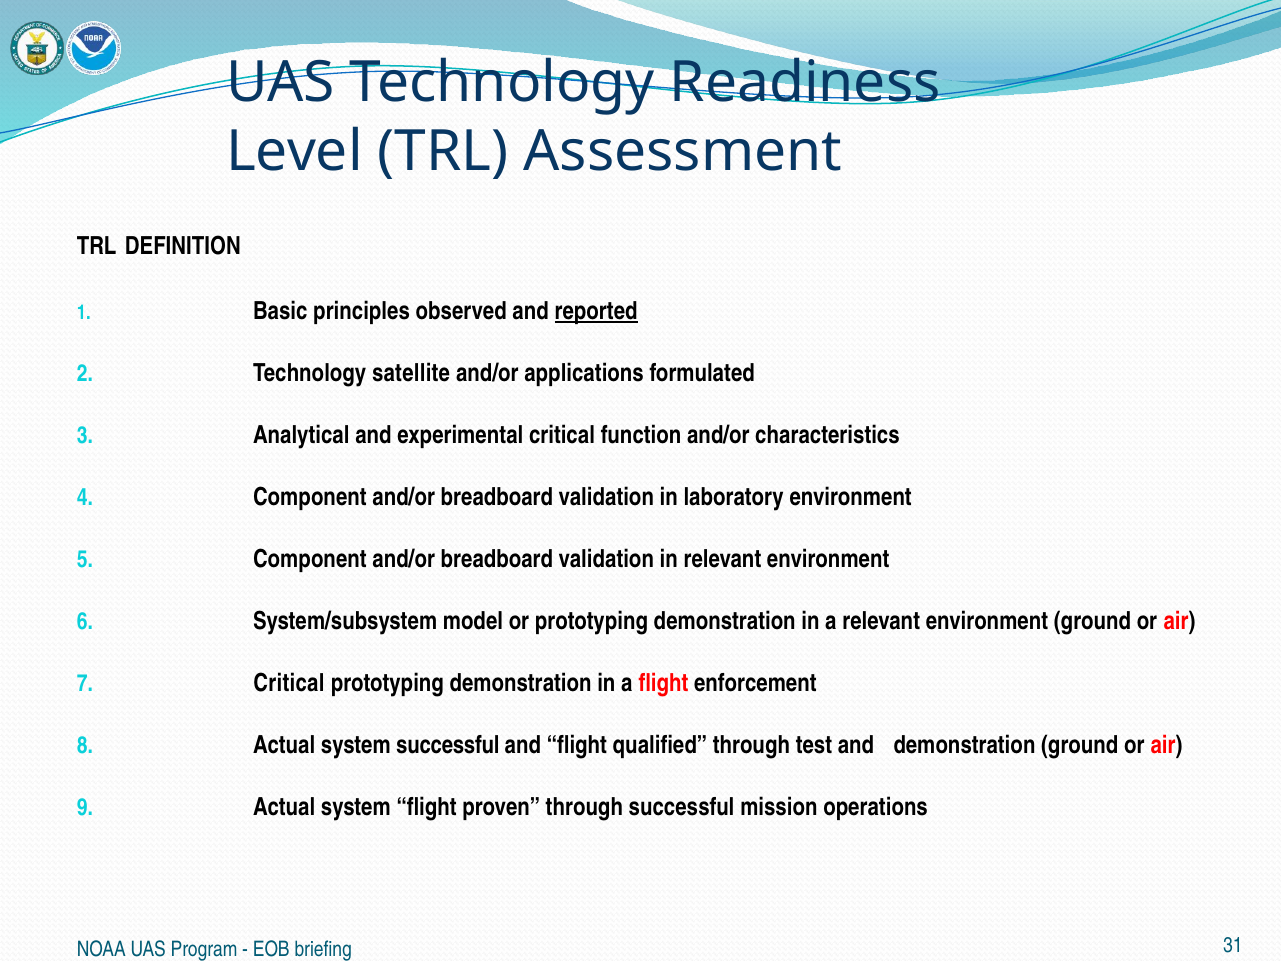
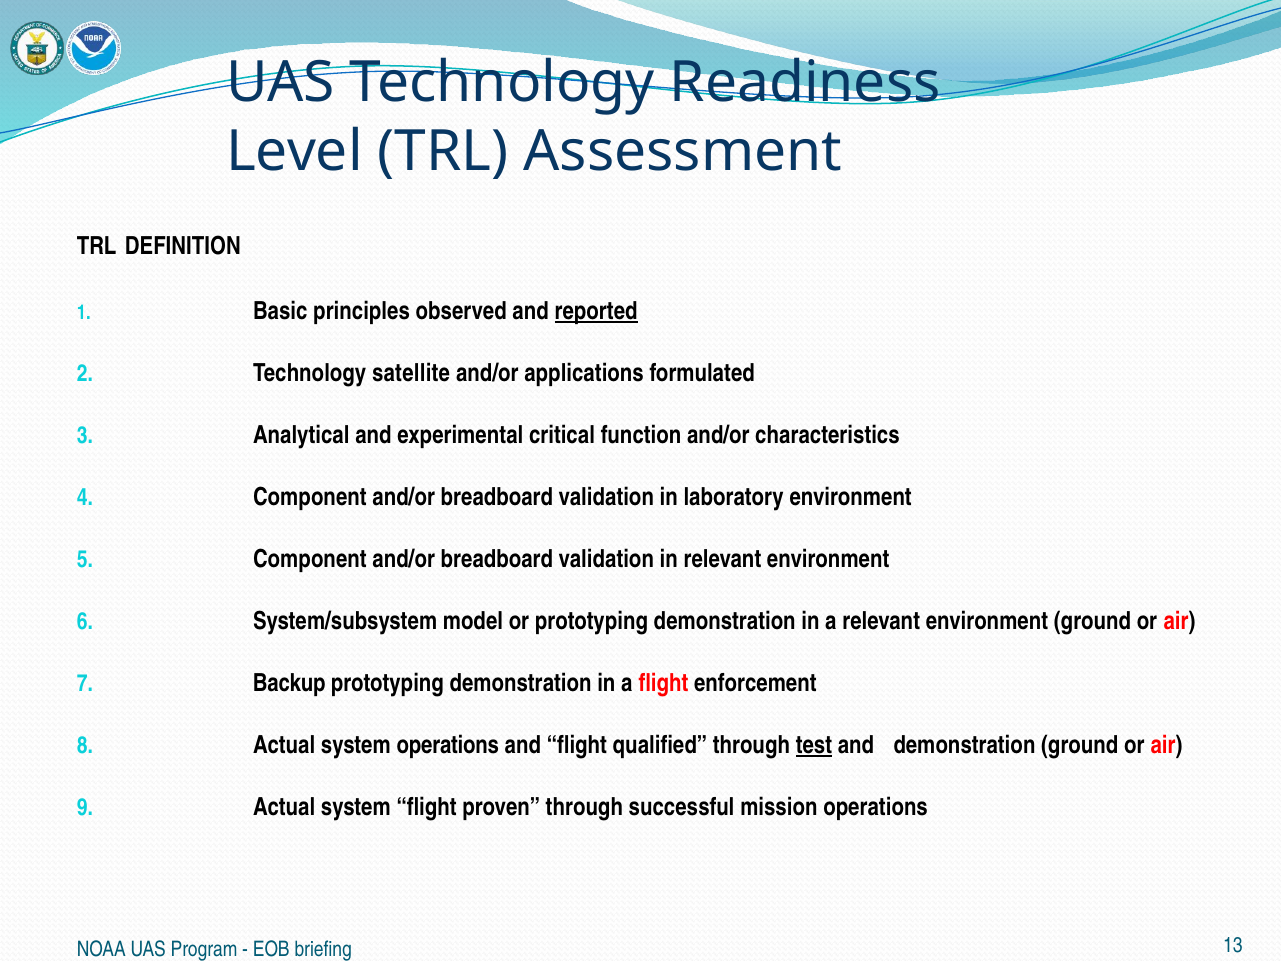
Critical: Critical -> Backup (289, 683)
system successful: successful -> operations (448, 745)
test underline: none -> present (814, 745)
31: 31 -> 13 (1233, 945)
